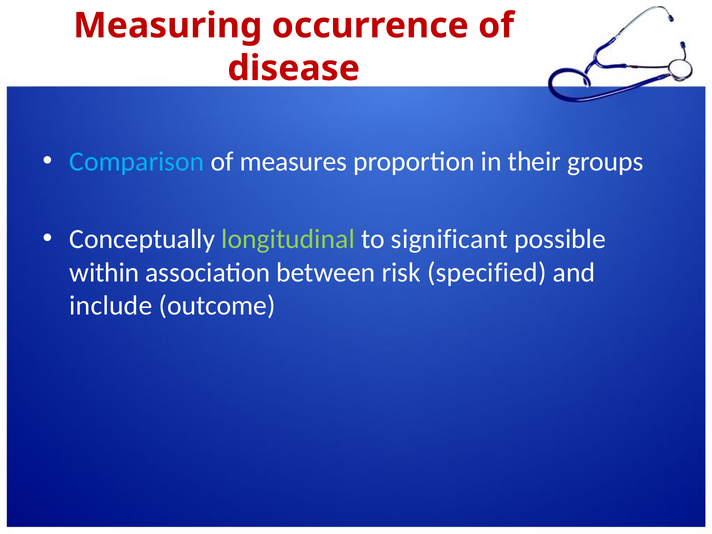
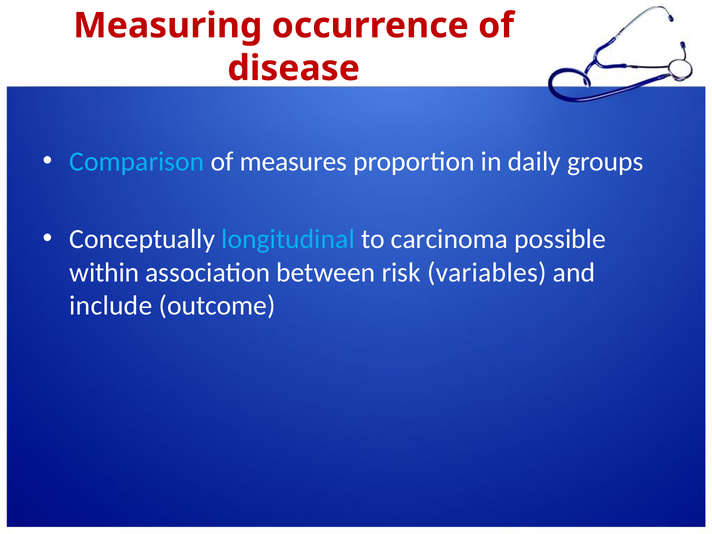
their: their -> daily (534, 162)
longitudinal colour: light green -> light blue (288, 239)
significant: significant -> carcinoma (450, 239)
specified: specified -> variables (487, 273)
